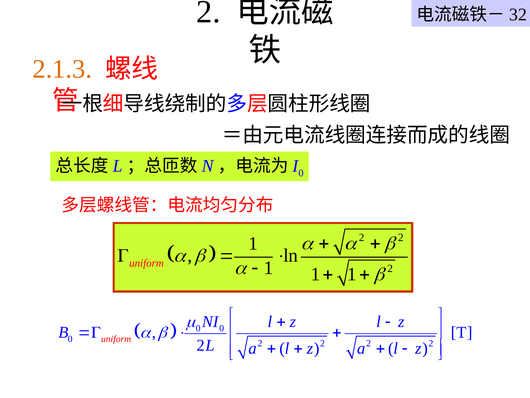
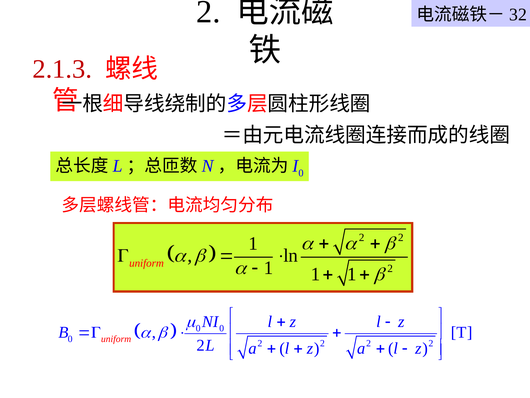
2.1.3 colour: orange -> red (62, 69)
